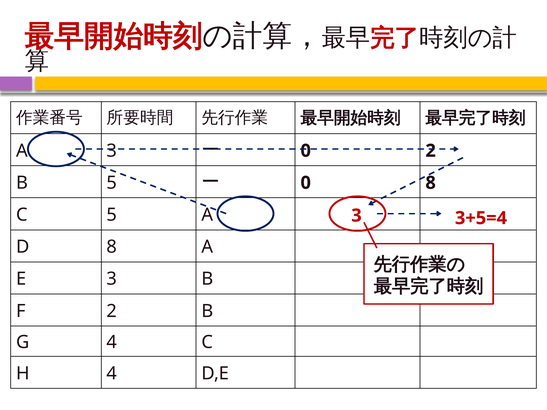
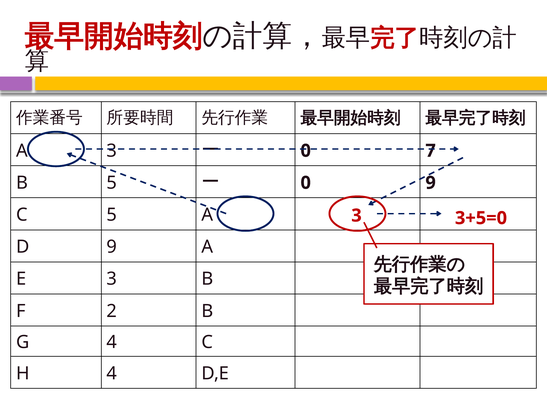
0 2: 2 -> 7 (431, 151)
0 8: 8 -> 9 (431, 183)
3+5=4: 3+5=4 -> 3+5=0 (481, 218)
D 8: 8 -> 9 (112, 247)
